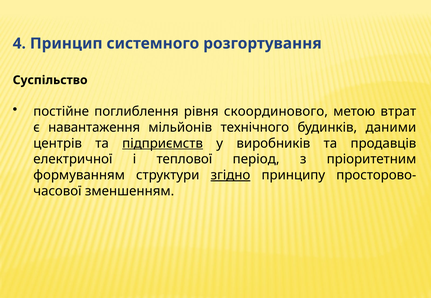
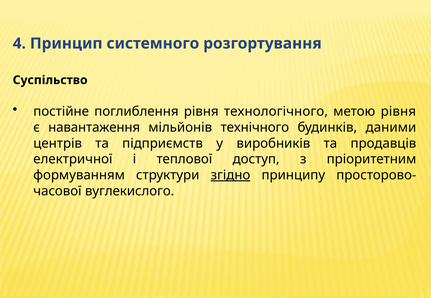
скоординового: скоординового -> технологічного (276, 112)
метою втрат: втрат -> рівня (398, 112)
підприємств underline: present -> none (163, 143)
період: період -> доступ (256, 159)
зменшенням: зменшенням -> вуглекислого (130, 191)
